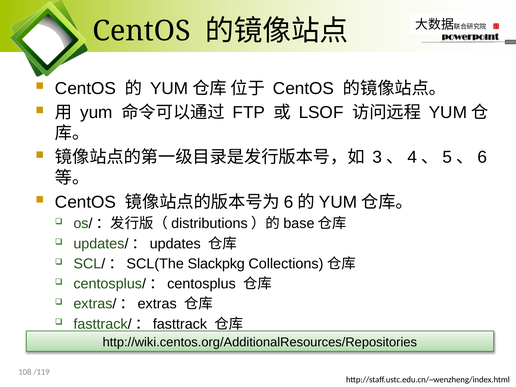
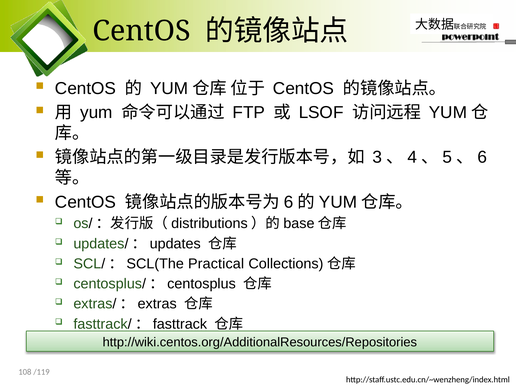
Slackpkg: Slackpkg -> Practical (216, 264)
